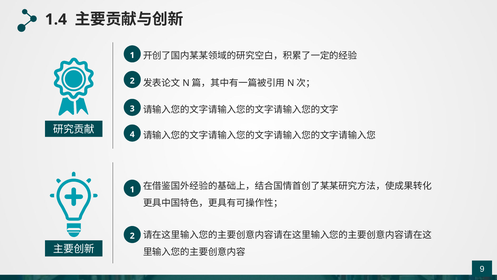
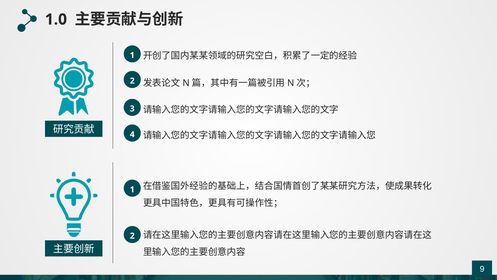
1.4: 1.4 -> 1.0 (56, 19)
